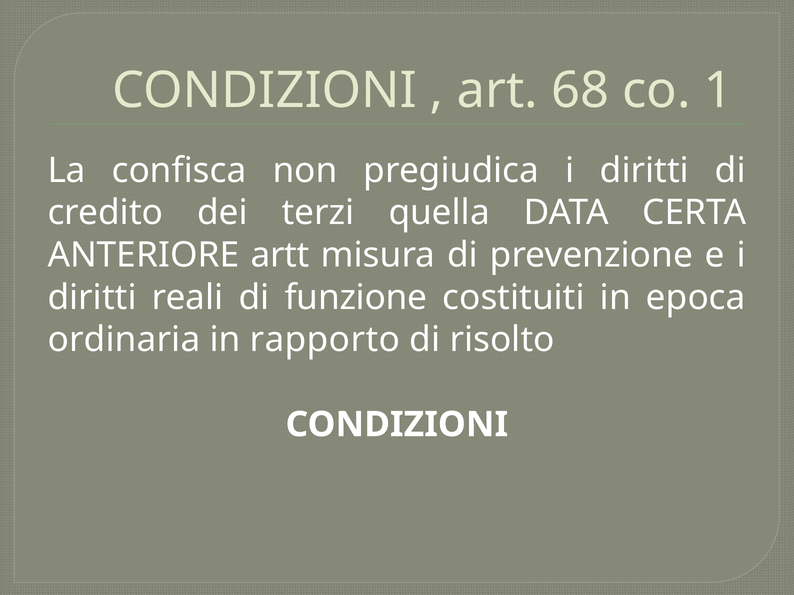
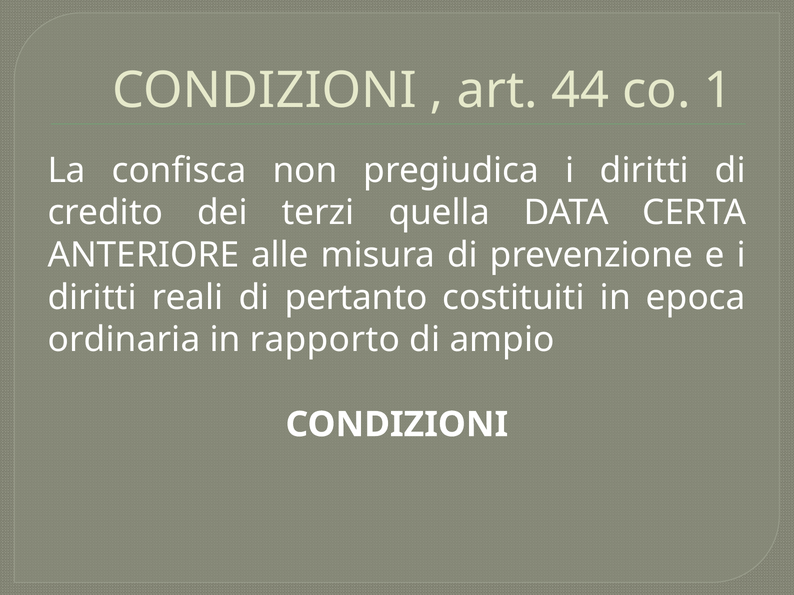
68: 68 -> 44 (580, 90)
artt: artt -> alle (280, 255)
funzione: funzione -> pertanto (356, 298)
risolto: risolto -> ampio (502, 340)
